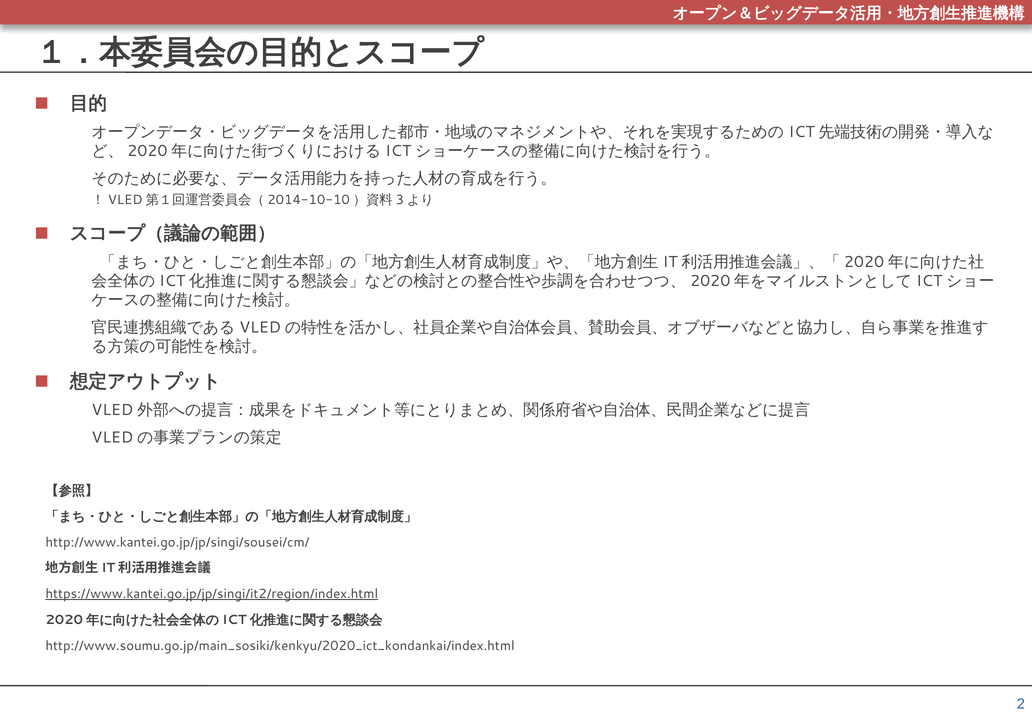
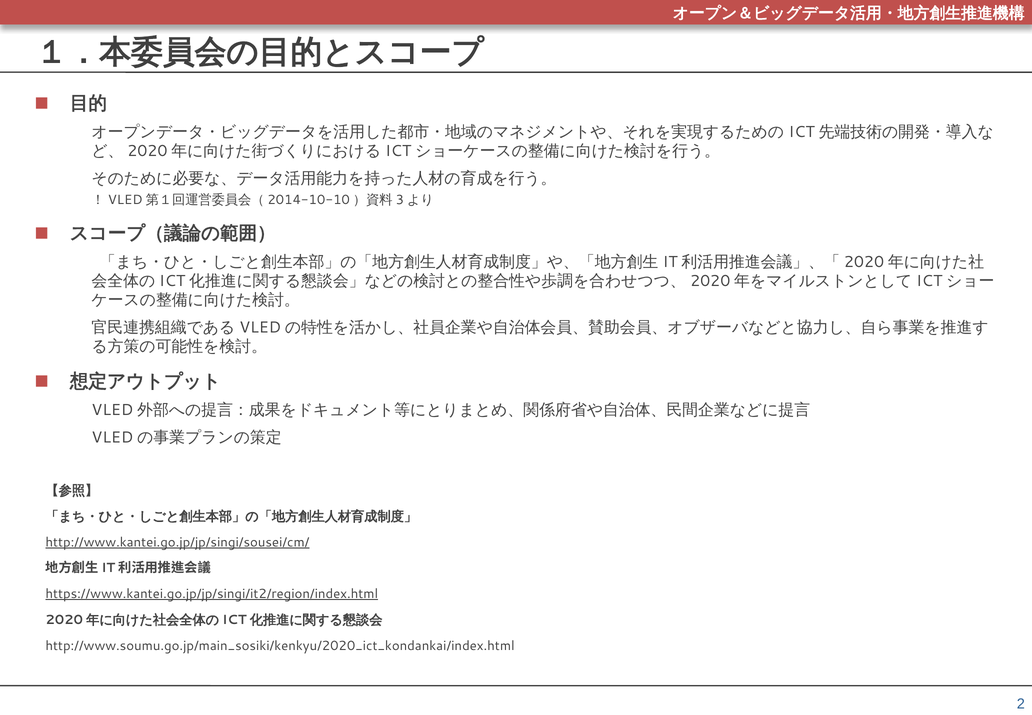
http://www.kantei.go.jp/jp/singi/sousei/cm/ underline: none -> present (177, 542)
